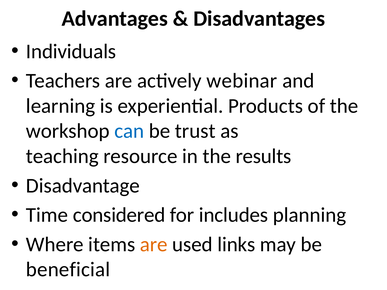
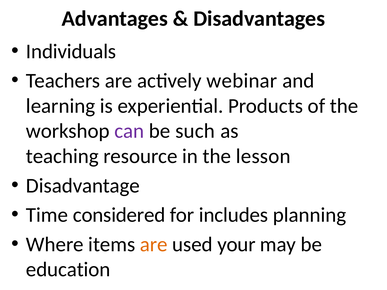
can colour: blue -> purple (129, 131)
trust: trust -> such (195, 131)
results: results -> lesson (263, 156)
links: links -> your (236, 245)
beneficial: beneficial -> education (68, 270)
